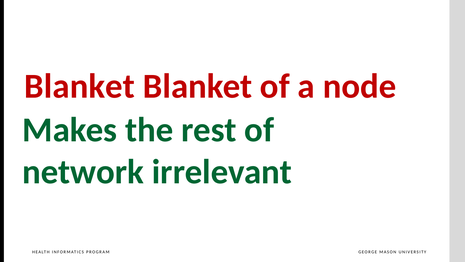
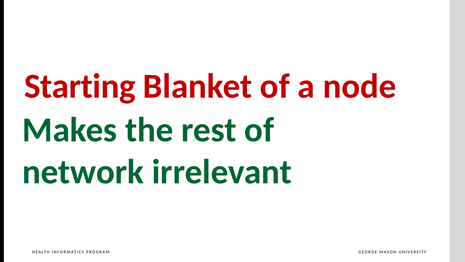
Blanket: Blanket -> Starting (80, 86)
